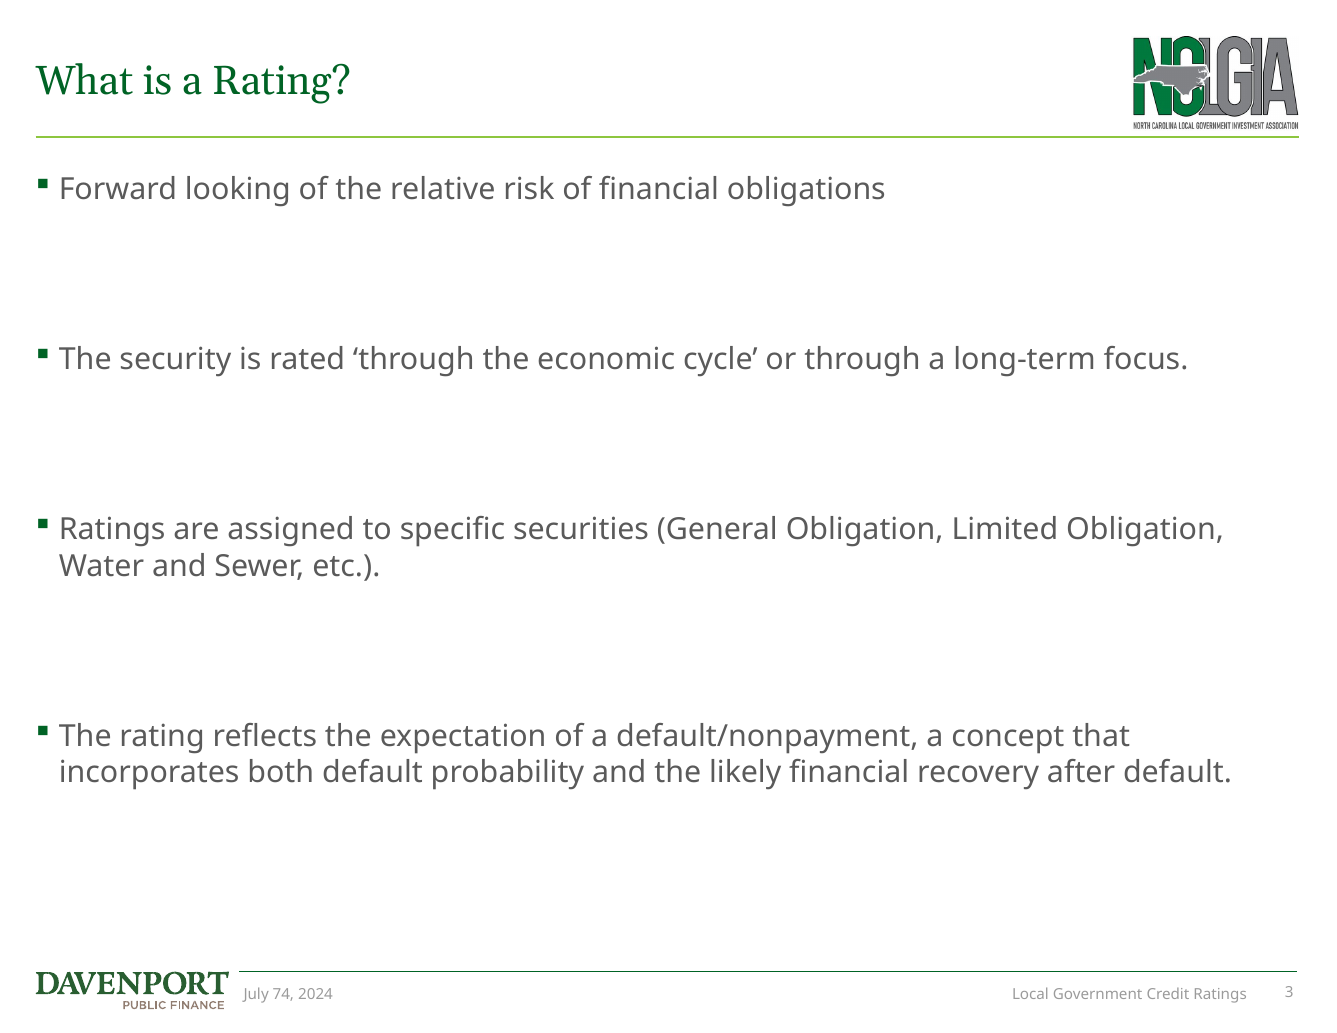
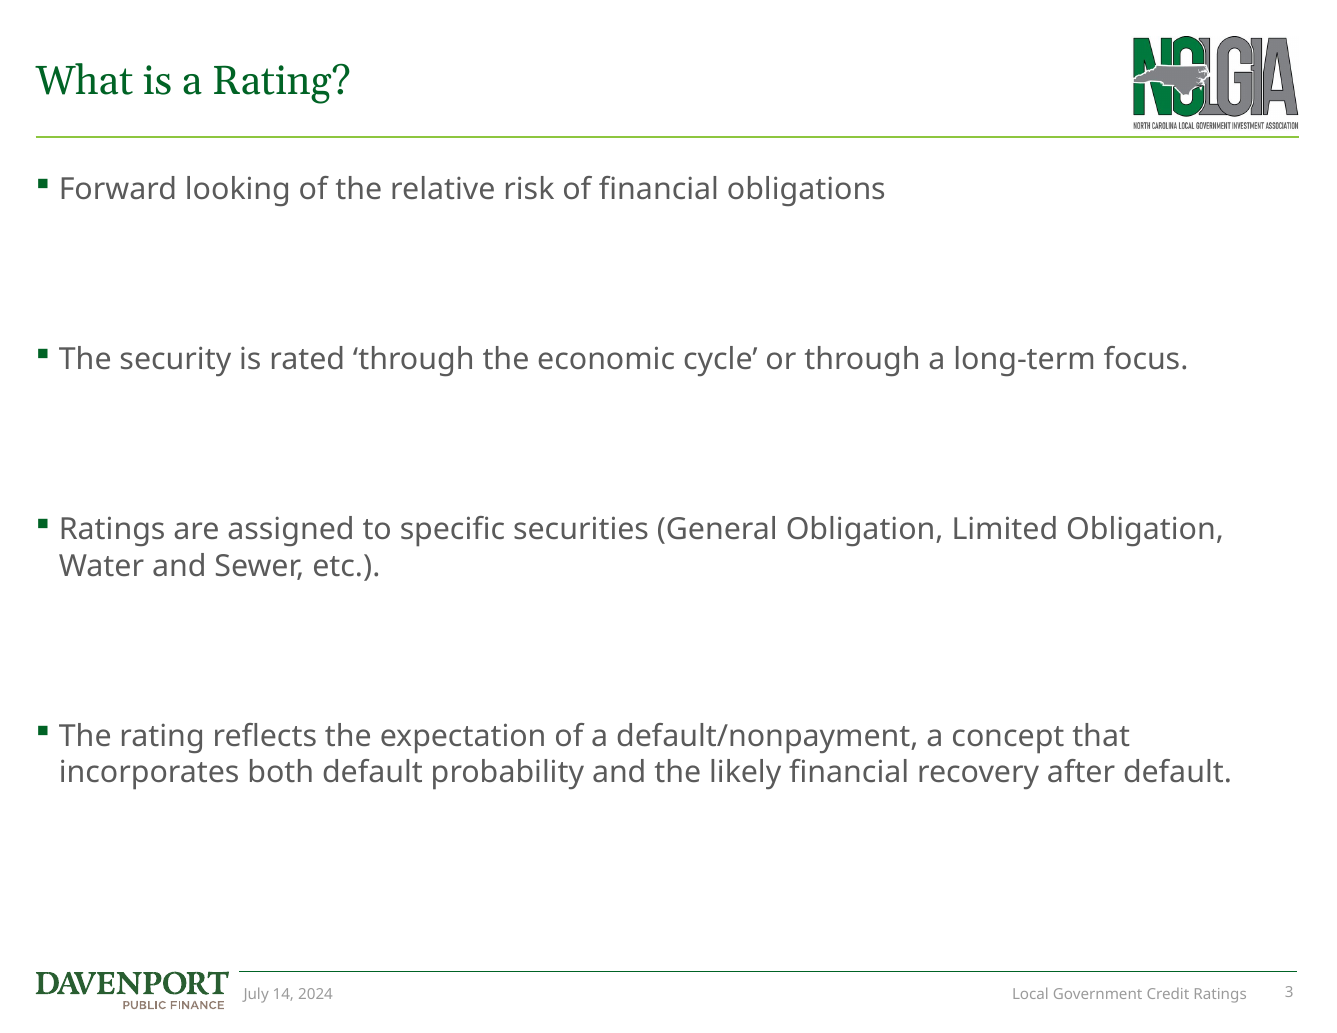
74: 74 -> 14 (283, 995)
